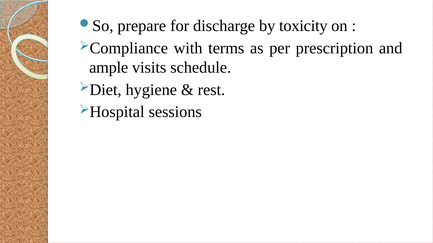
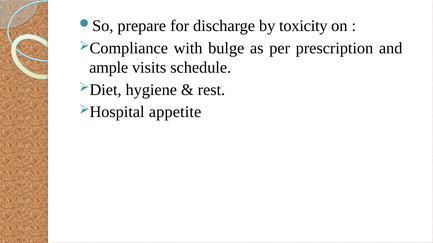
terms: terms -> bulge (226, 48)
sessions: sessions -> appetite (175, 112)
